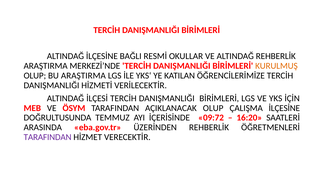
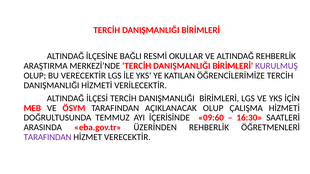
KURULMUŞ colour: orange -> purple (276, 66)
BU ARAŞTIRMA: ARAŞTIRMA -> VERECEKTİR (83, 76)
ÇALIŞMA İLÇESİNE: İLÇESİNE -> HİZMETİ (284, 108)
09:72: 09:72 -> 09:60 (211, 118)
16:20: 16:20 -> 16:30 (249, 118)
